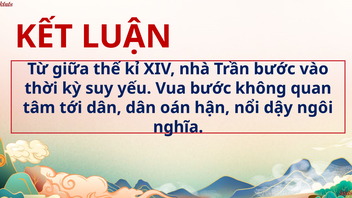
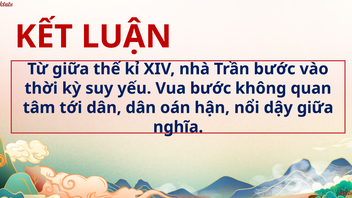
dậy ngôi: ngôi -> giữa (315, 108)
